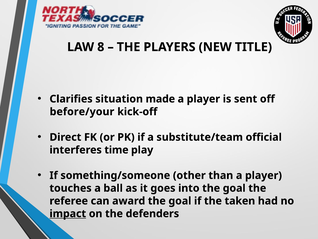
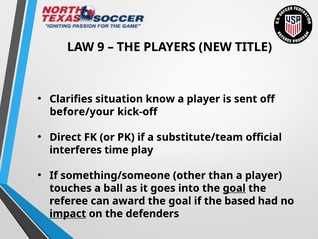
8: 8 -> 9 (101, 47)
made: made -> know (160, 99)
goal underline: none -> present (234, 188)
taken: taken -> based (240, 201)
